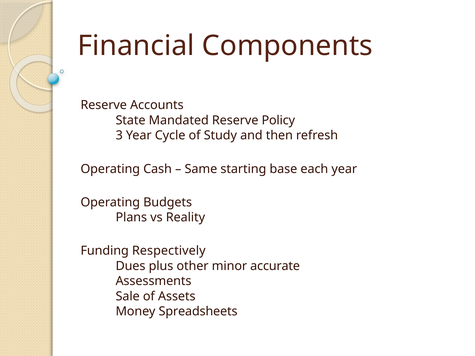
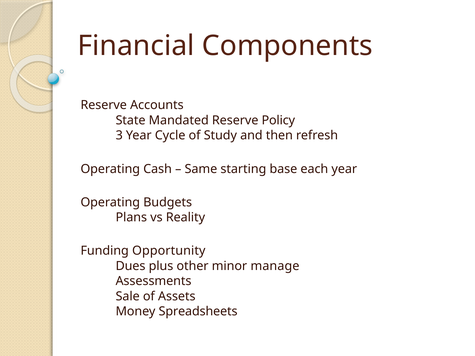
Respectively: Respectively -> Opportunity (169, 251)
accurate: accurate -> manage (275, 266)
